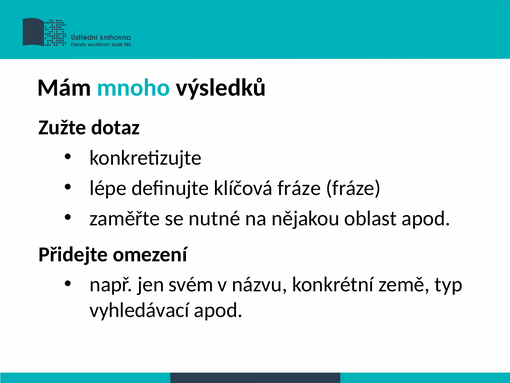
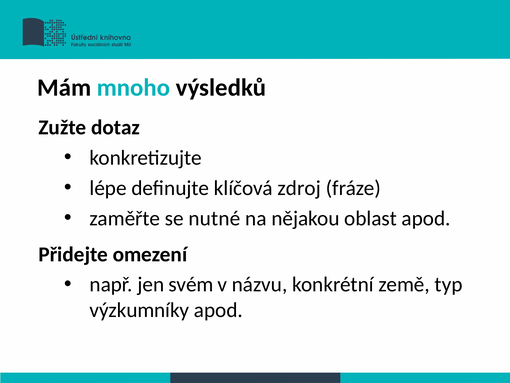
klíčová fráze: fráze -> zdroj (299, 188)
vyhledávací: vyhledávací -> výzkumníky (139, 310)
